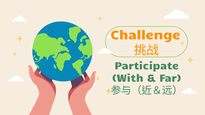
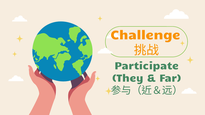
With: With -> They (128, 79)
